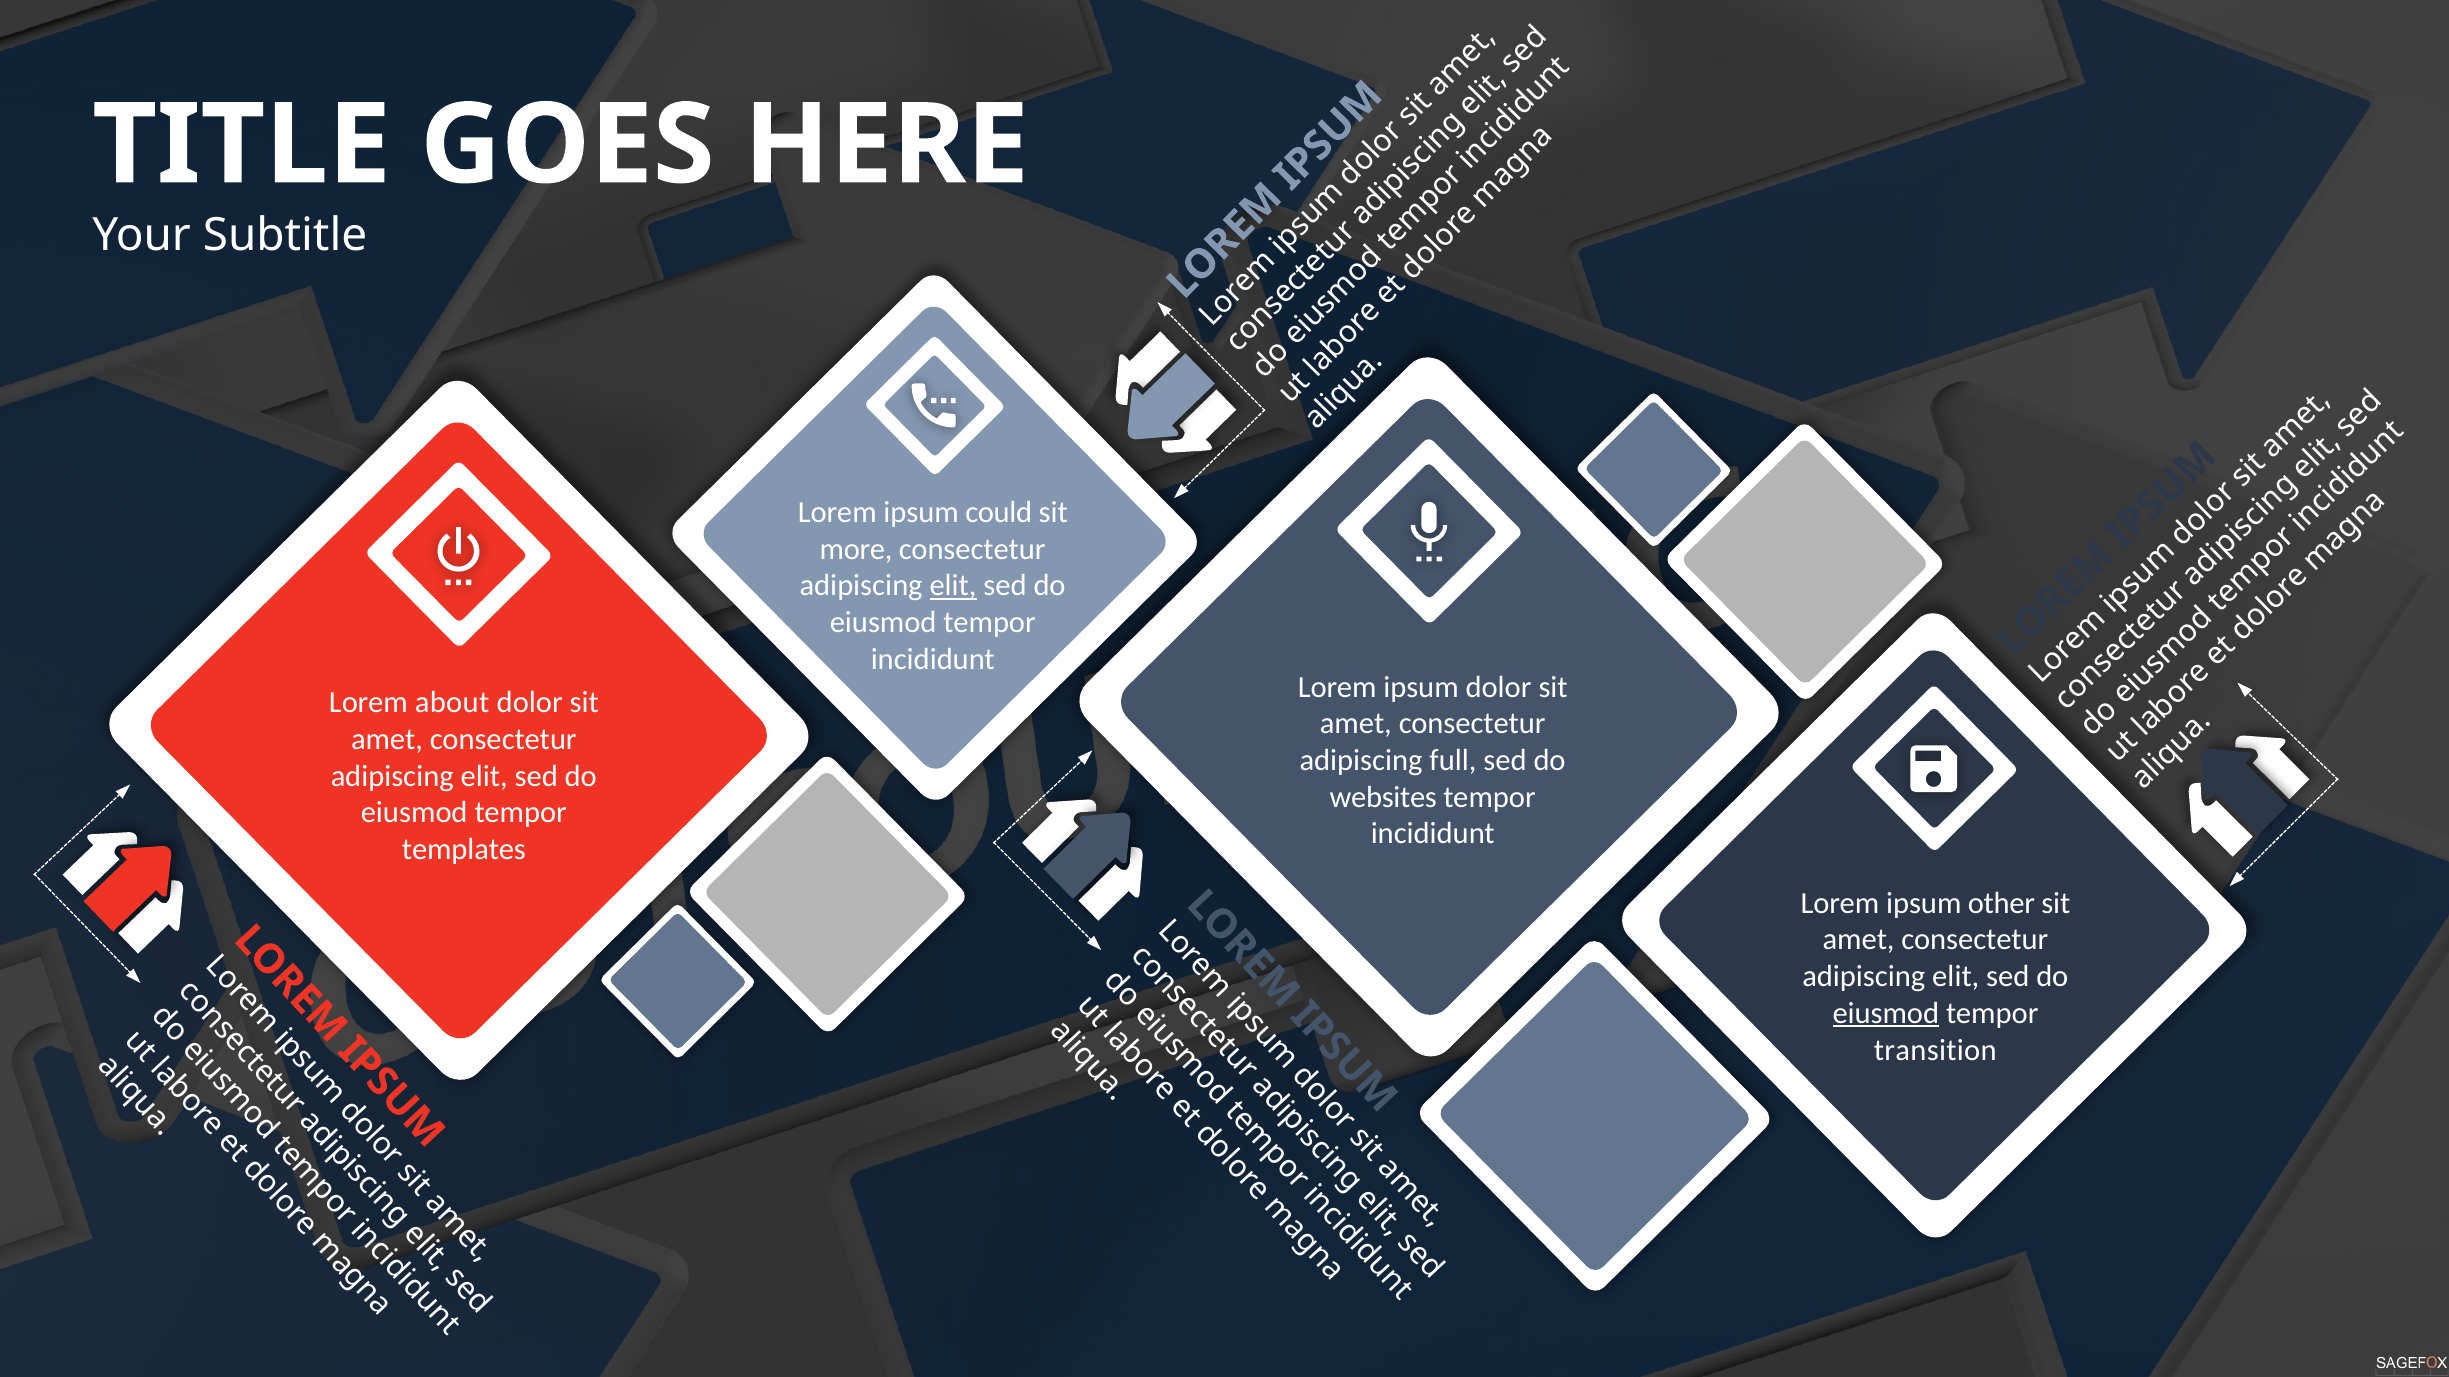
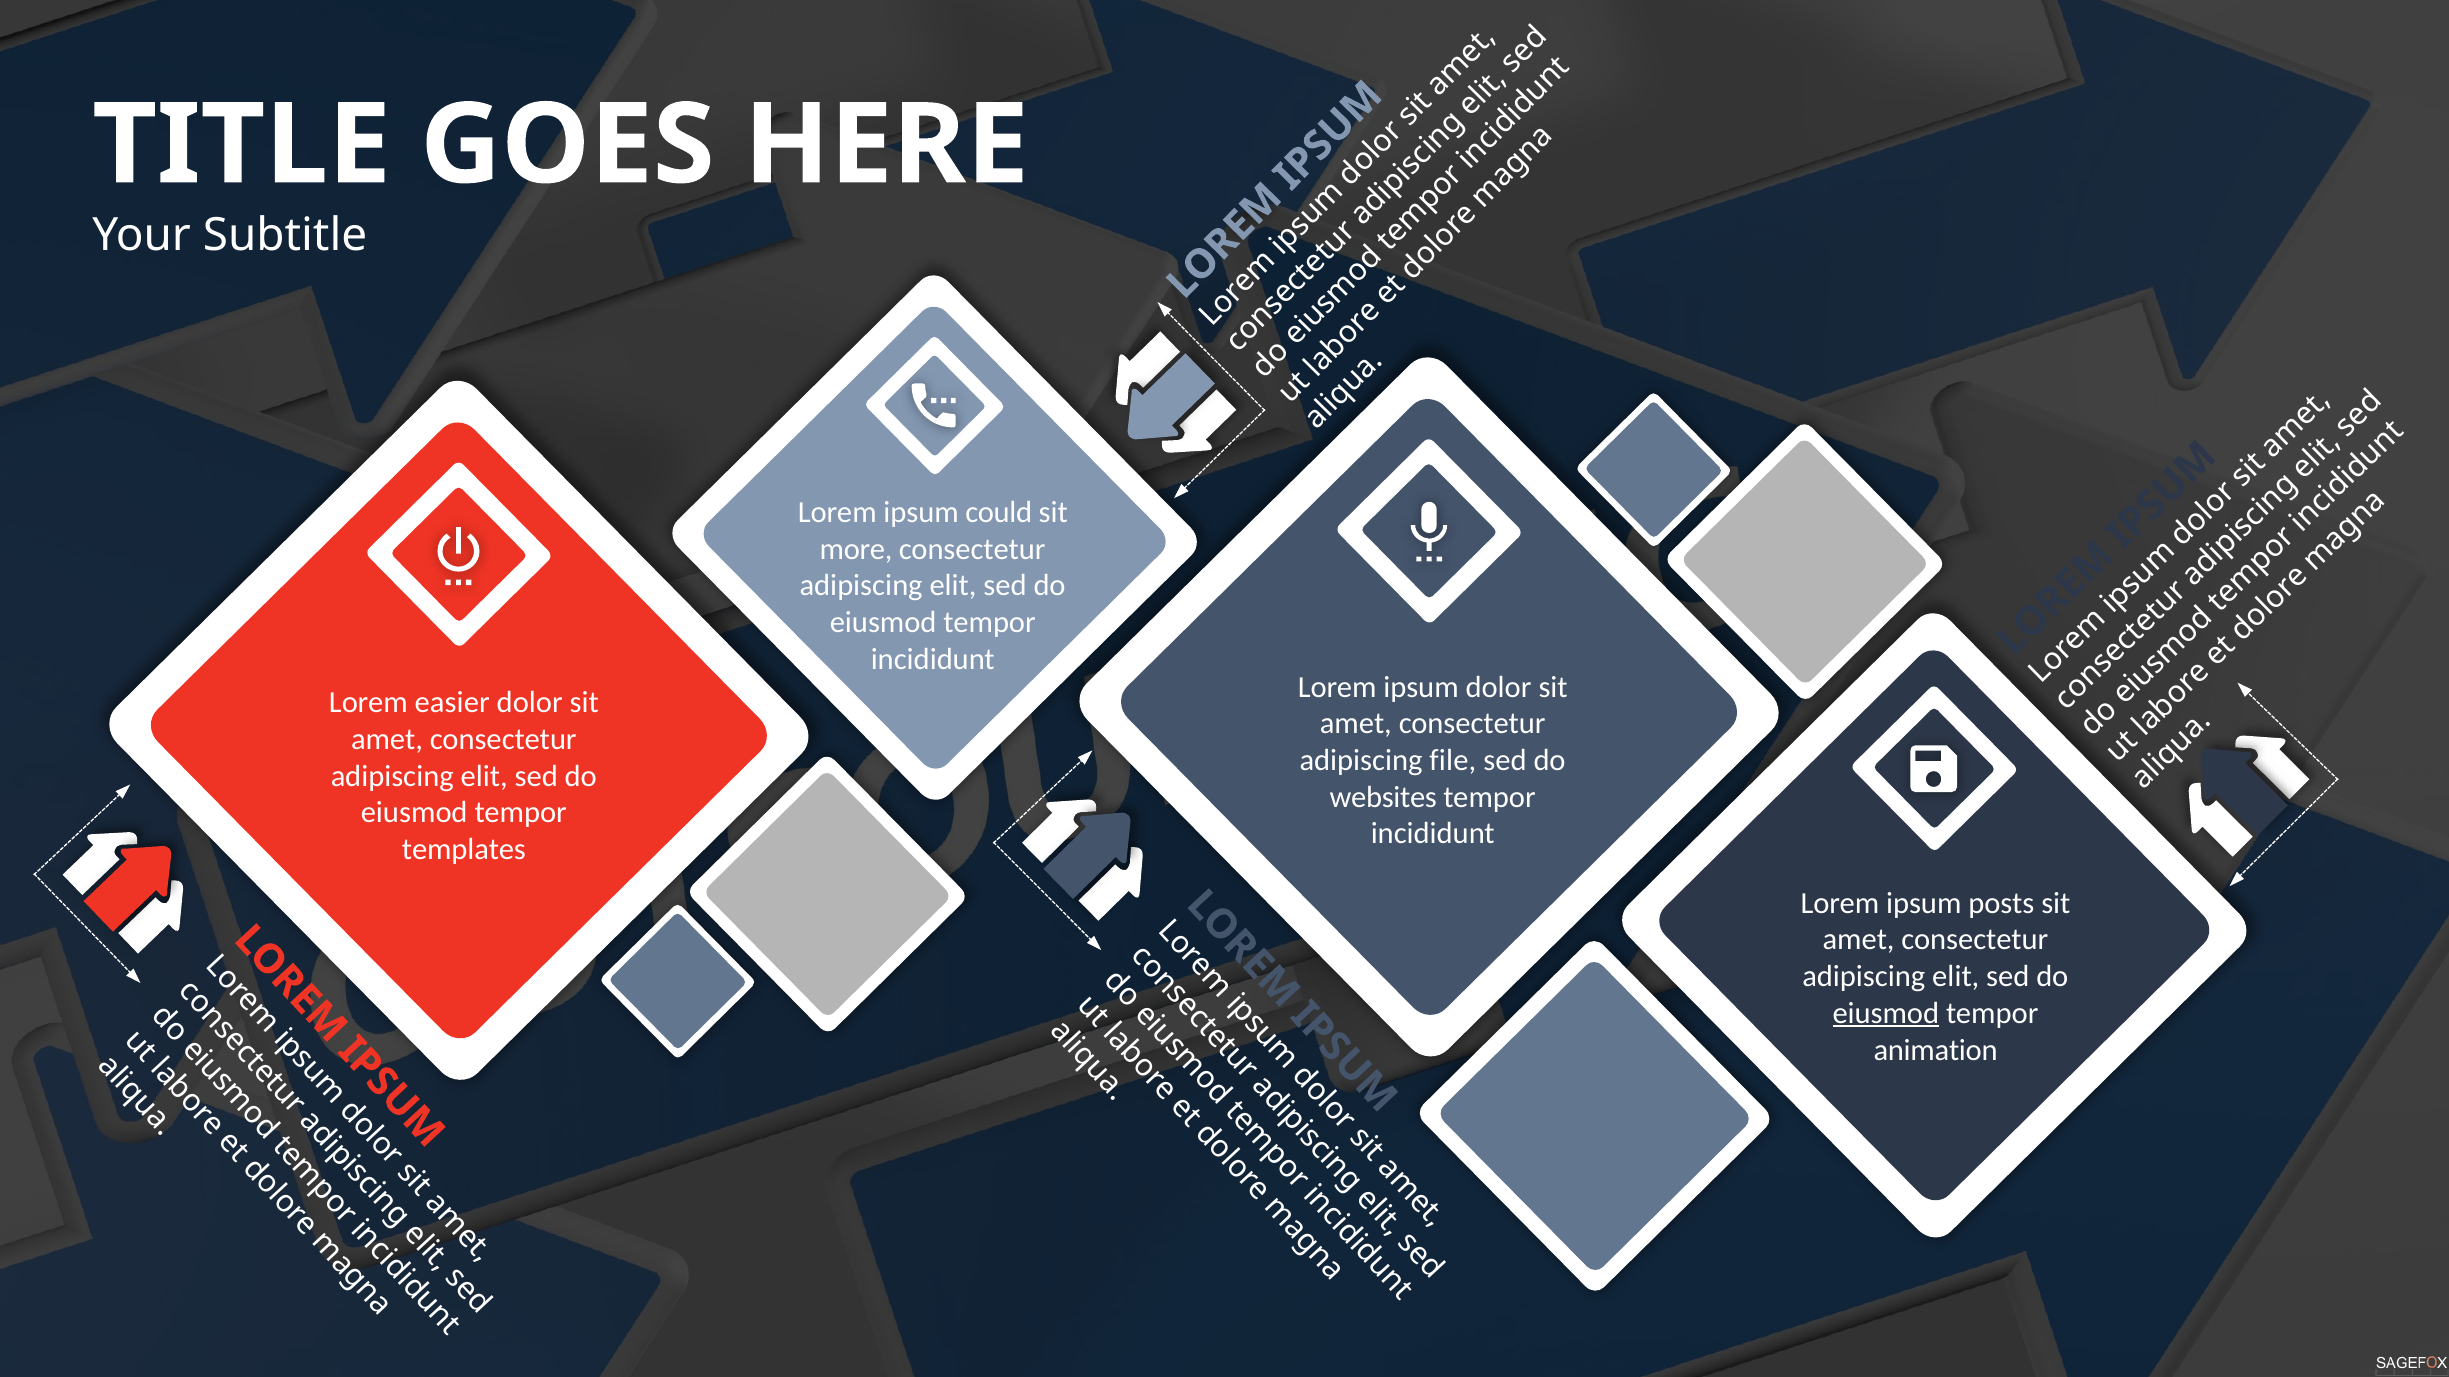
elit underline: present -> none (953, 586)
about: about -> easier (452, 703)
full: full -> file (1453, 761)
other: other -> posts (2001, 903)
transition: transition -> animation (1936, 1050)
